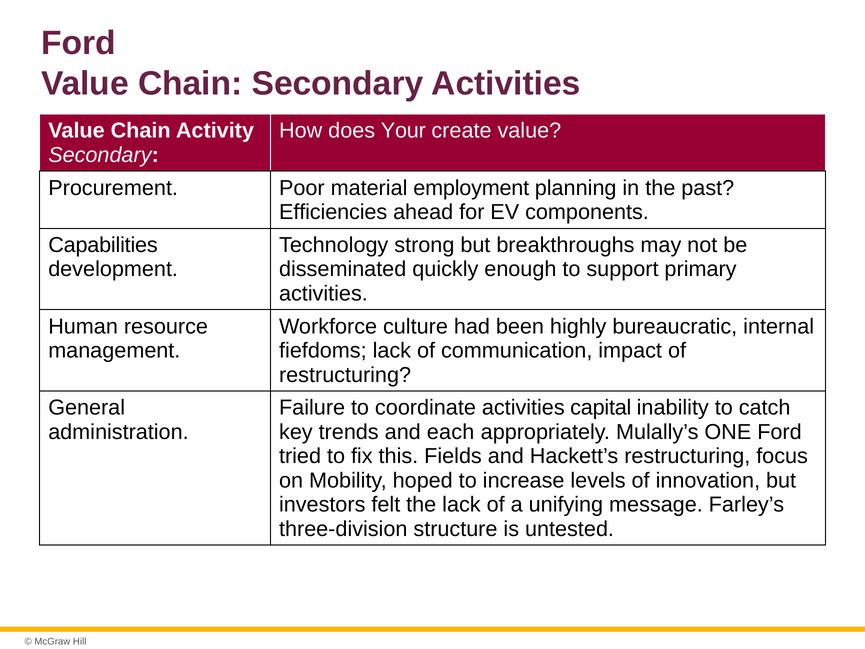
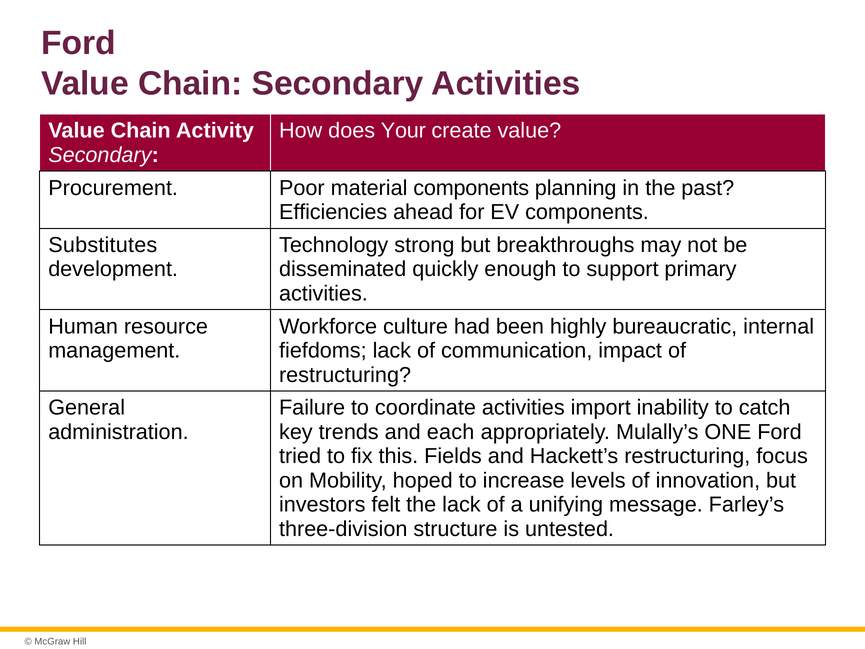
material employment: employment -> components (471, 188)
Capabilities: Capabilities -> Substitutes (103, 245)
capital: capital -> import (601, 408)
